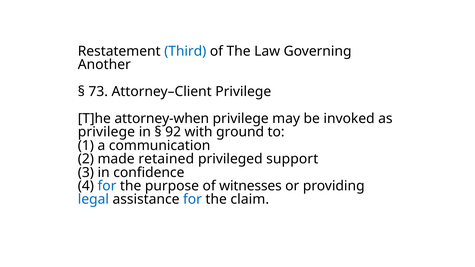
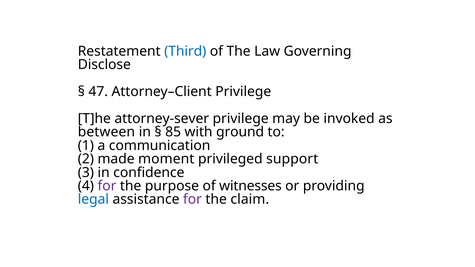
Another: Another -> Disclose (104, 65)
73: 73 -> 47 (98, 92)
attorney-when: attorney-when -> attorney-sever (162, 119)
privilege: privilege -> between (106, 132)
92: 92 -> 85 (173, 132)
retained: retained -> moment (166, 159)
for colour: blue -> purple (107, 186)
for colour: blue -> purple (192, 200)
